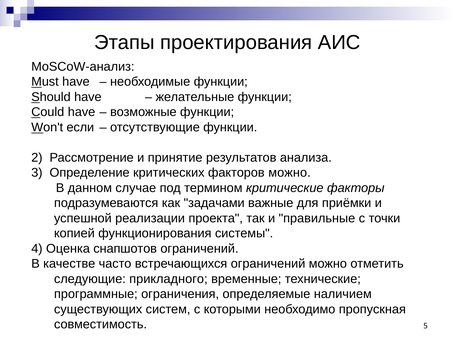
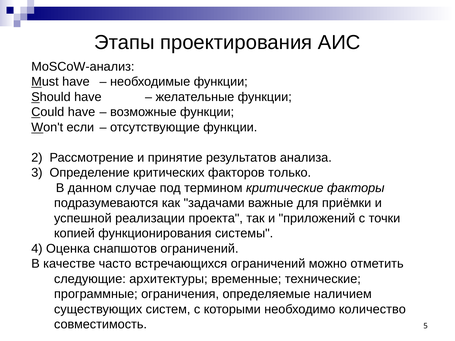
факторов можно: можно -> только (290, 173)
правильные: правильные -> приложений (317, 218)
прикладного: прикладного -> архитектуры (168, 279)
пропускная: пропускная -> количество (372, 309)
